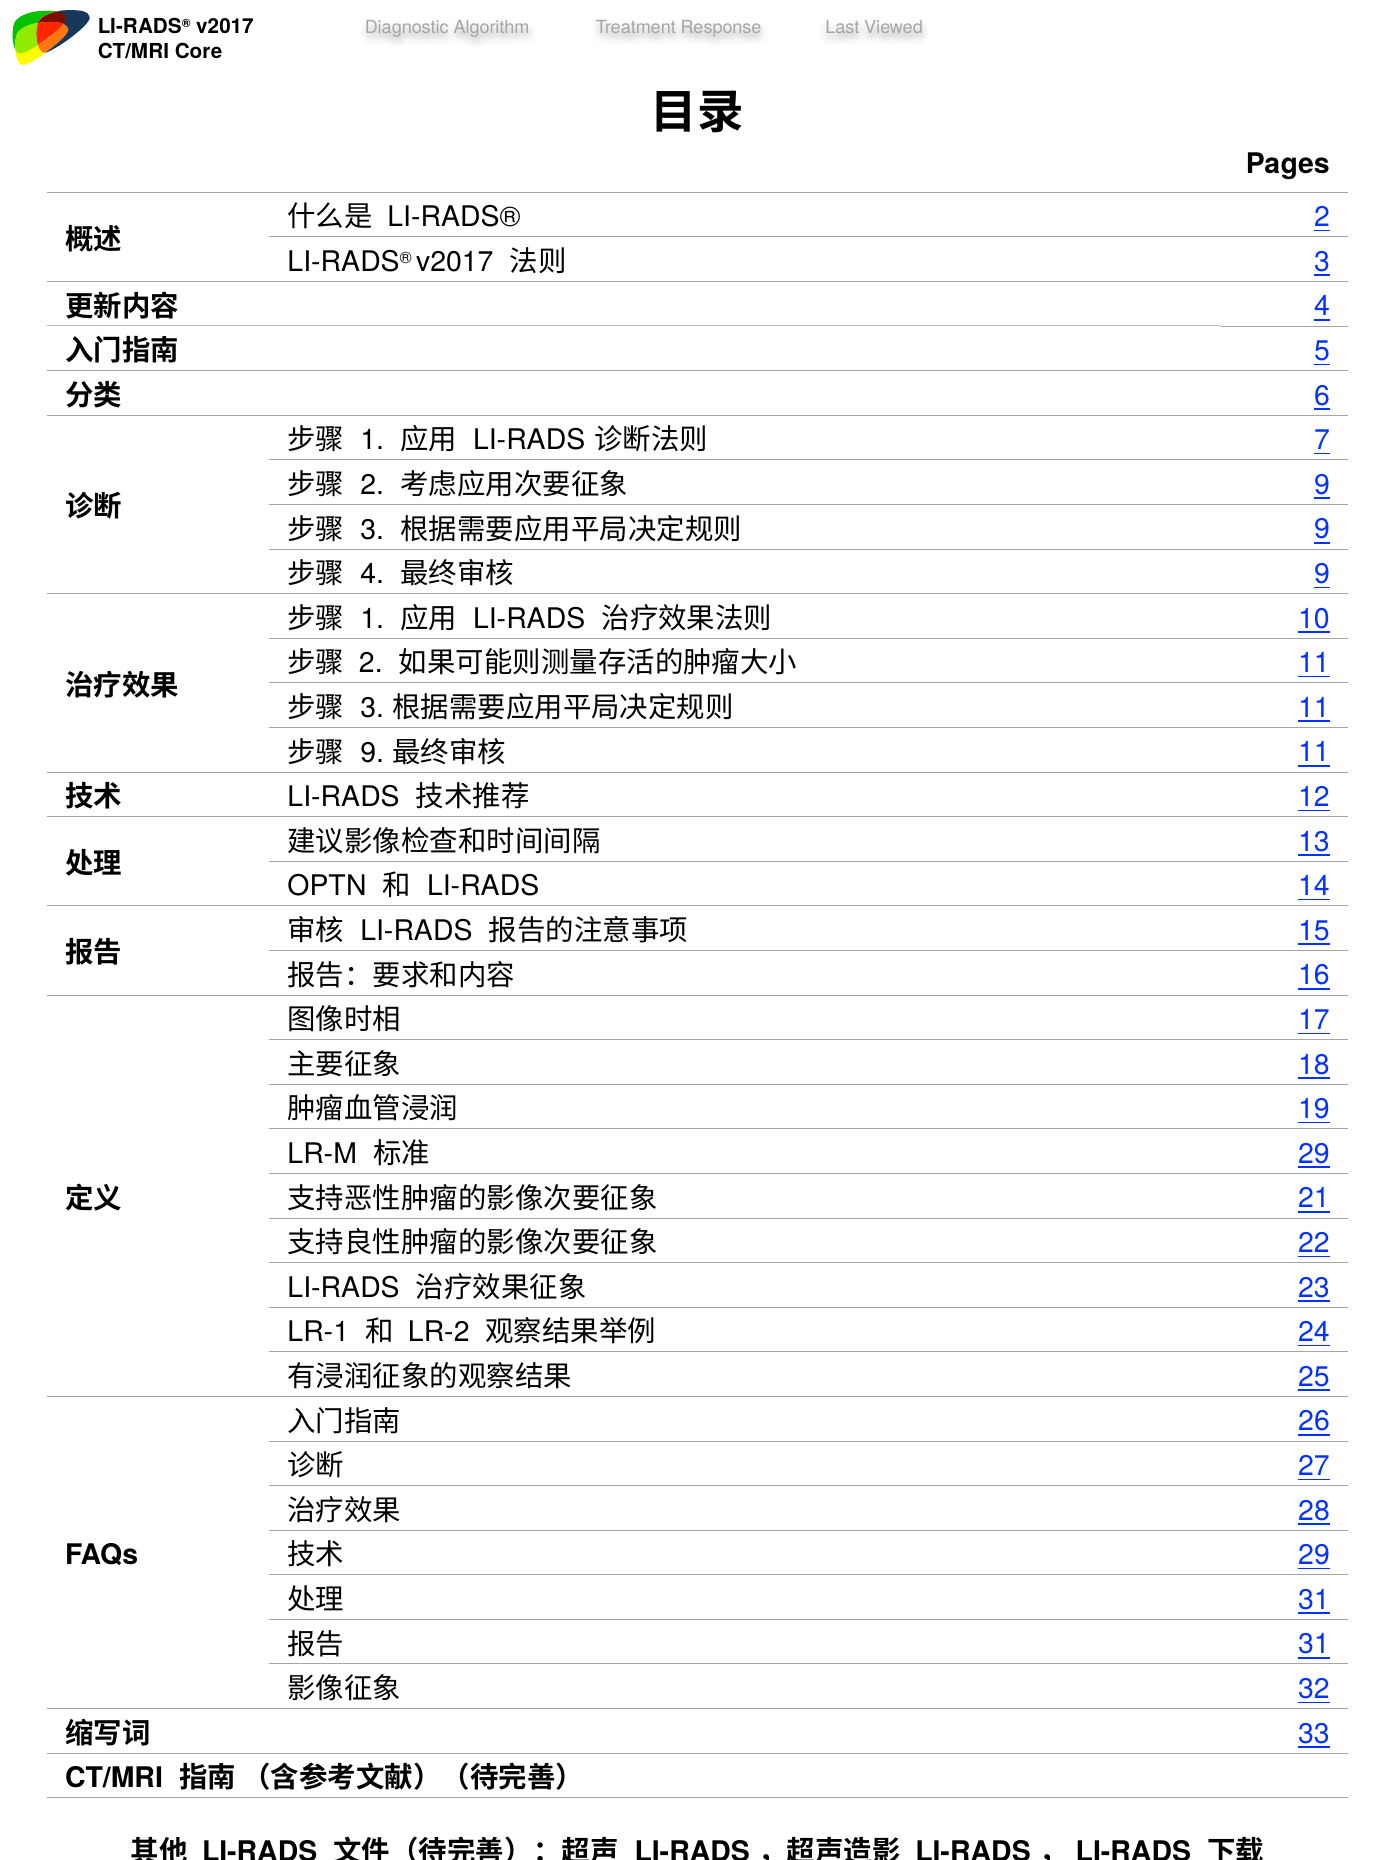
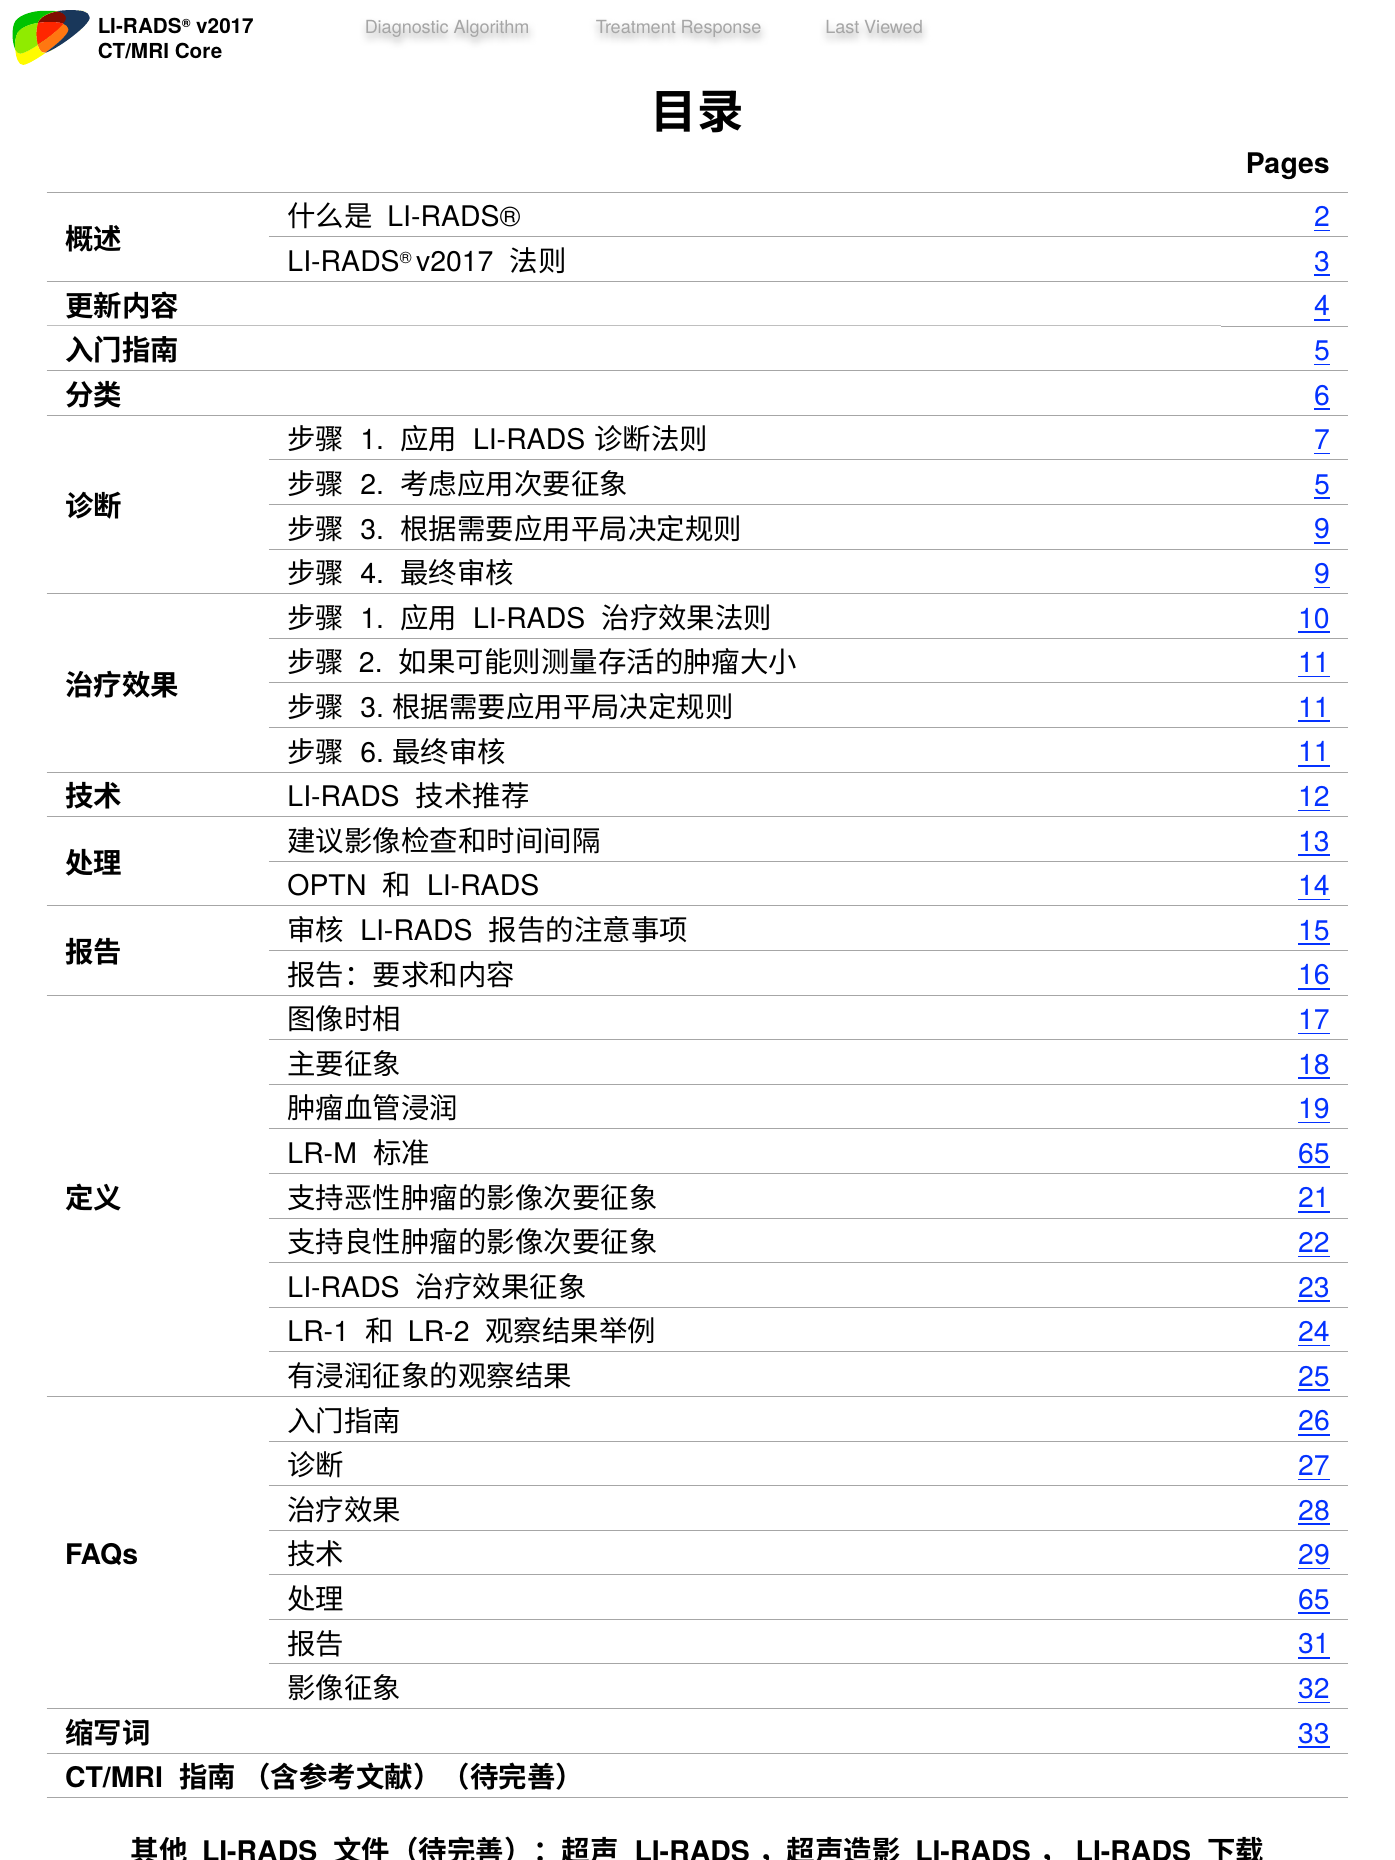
9: 9 -> 5 (1322, 485)
9: 9 -> 6 (372, 753)
29: 29 -> 65 (1314, 1154)
31: 31 -> 65 (1314, 1600)
